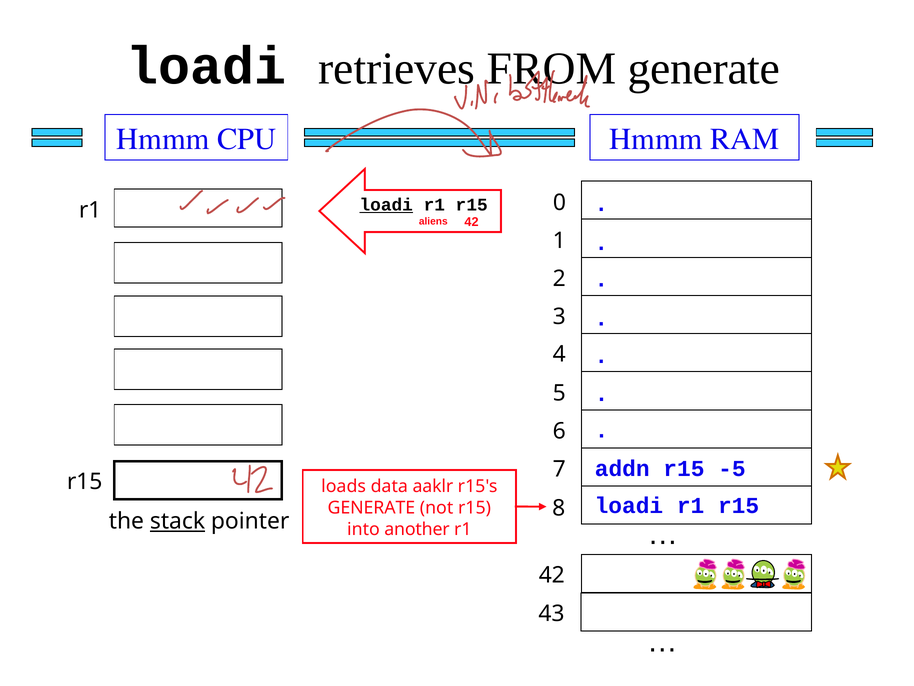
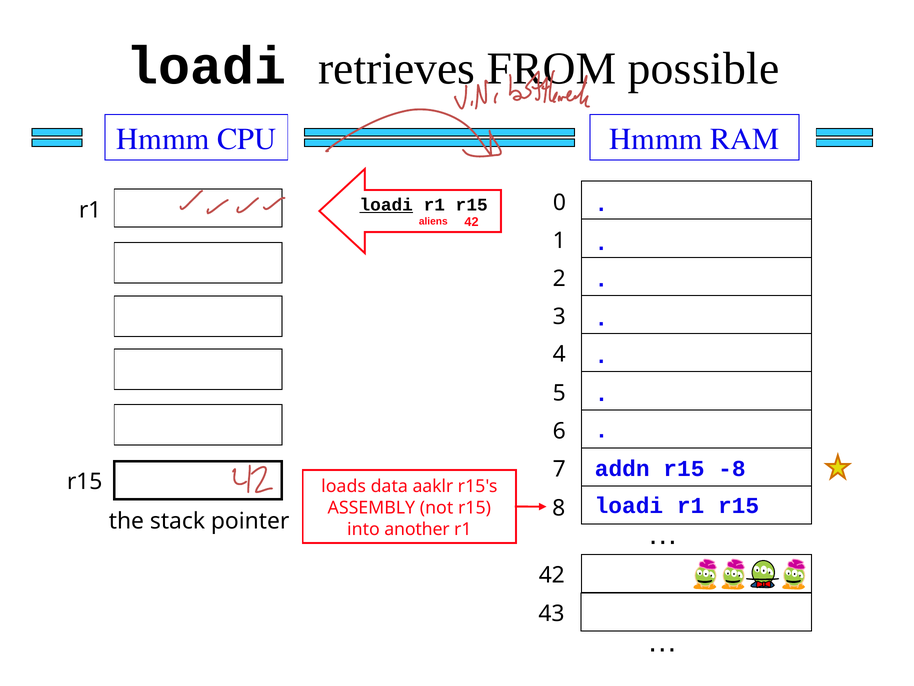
FROM generate: generate -> possible (704, 69)
-5: -5 -> -8 (732, 468)
GENERATE: GENERATE -> ASSEMBLY (371, 507)
stack underline: present -> none (178, 521)
